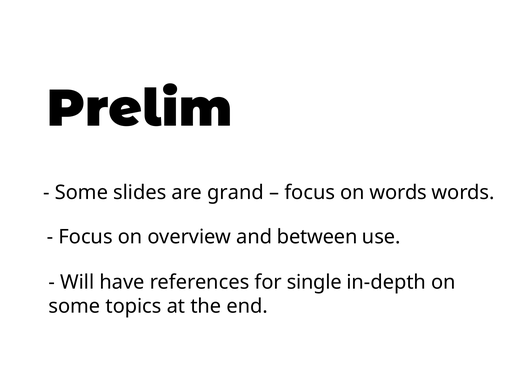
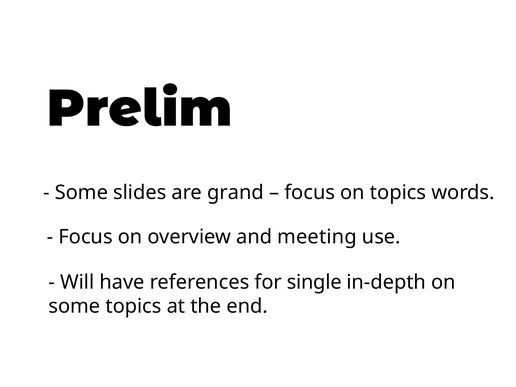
on words: words -> topics (398, 192)
between: between -> meeting (317, 237)
